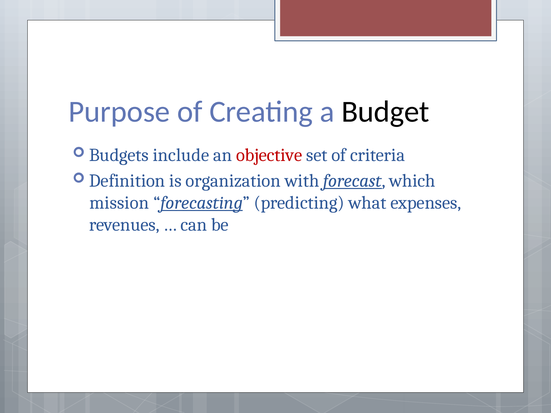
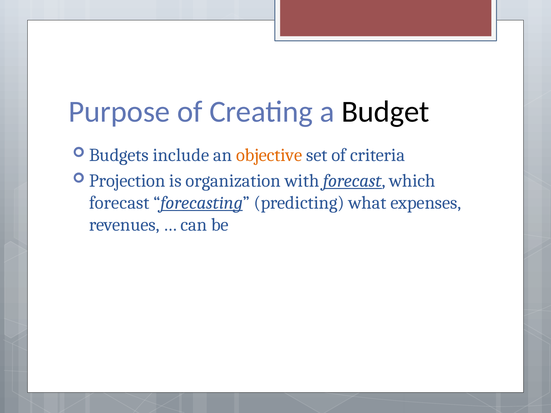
objective colour: red -> orange (269, 155)
Definition: Definition -> Projection (127, 181)
mission: mission -> forecast (119, 203)
